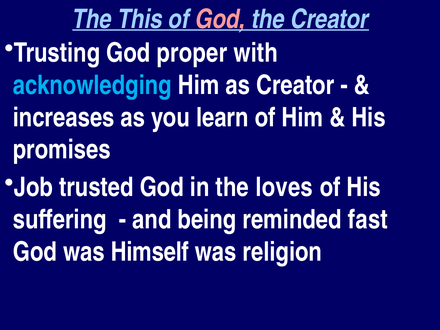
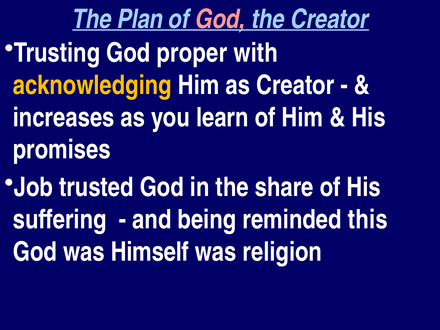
This: This -> Plan (140, 19)
acknowledging colour: light blue -> yellow (92, 85)
loves: loves -> share (284, 187)
fast: fast -> this (368, 220)
